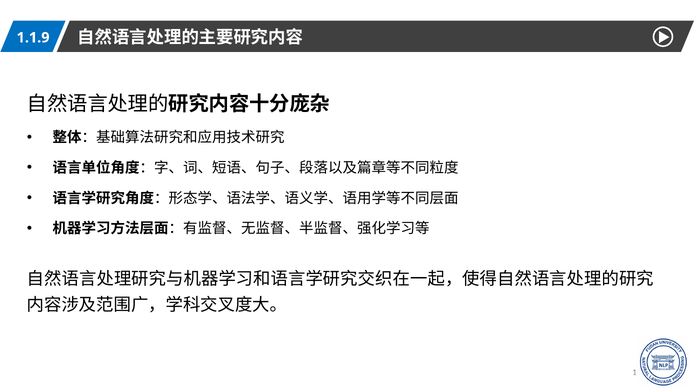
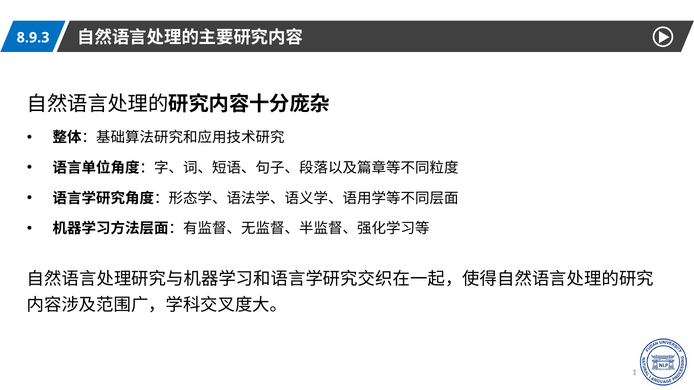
1.1.9: 1.1.9 -> 8.9.3 (33, 38)
